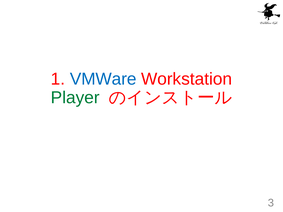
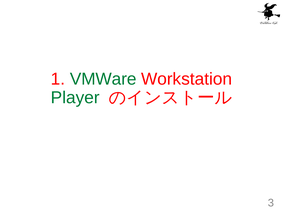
VMWare colour: blue -> green (103, 79)
